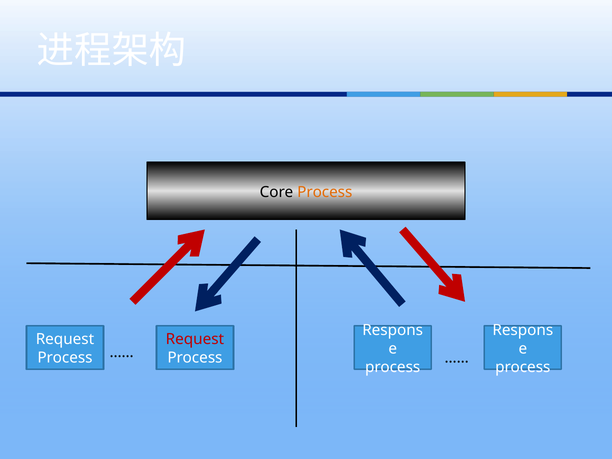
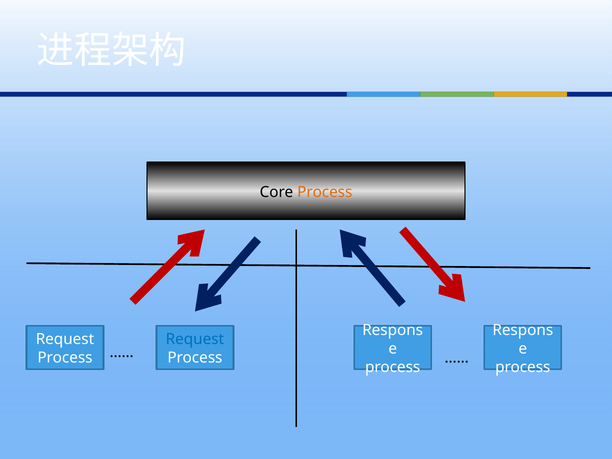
Request colour: red -> blue (195, 339)
